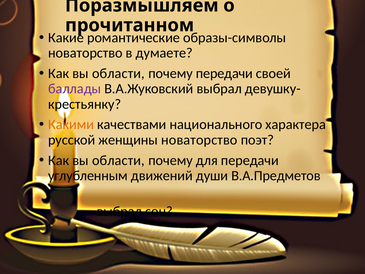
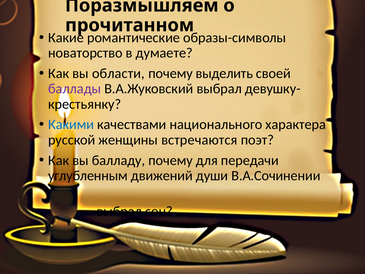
почему передачи: передачи -> выделить (224, 73)
Какими colour: orange -> blue (71, 124)
женщины новаторство: новаторство -> встречаются (199, 140)
области: области -> балладу (118, 160)
В.А.Предметов: В.А.Предметов -> В.А.Сочинении (276, 176)
